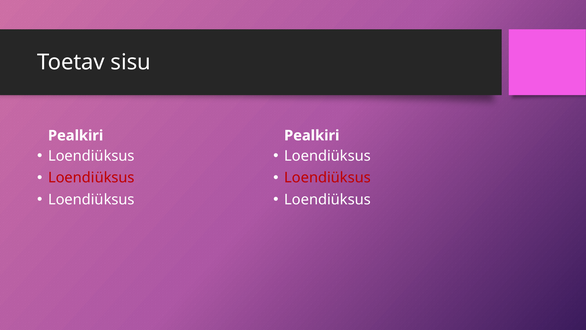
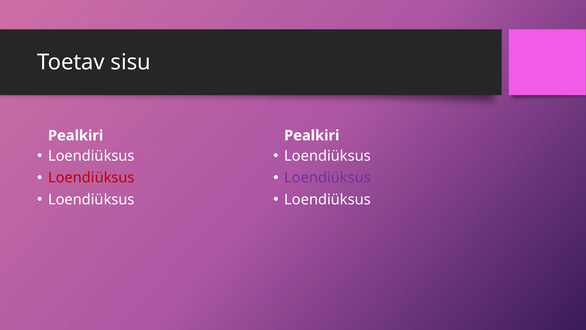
Loendiüksus colour: red -> purple (328, 178)
